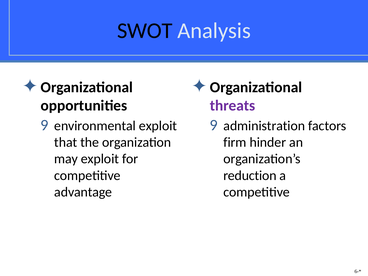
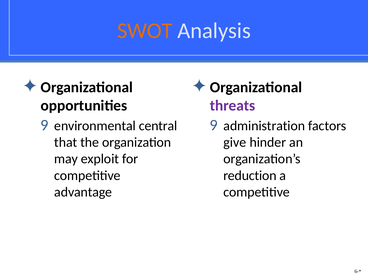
SWOT colour: black -> orange (145, 31)
environmental exploit: exploit -> central (158, 126)
firm: firm -> give (235, 142)
